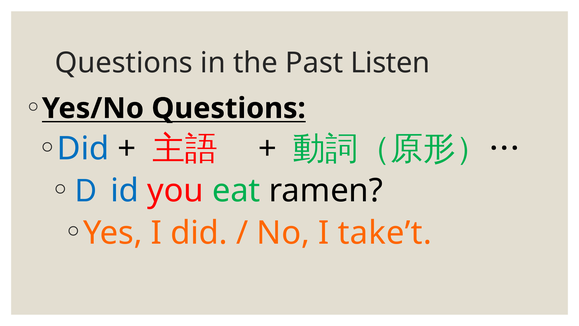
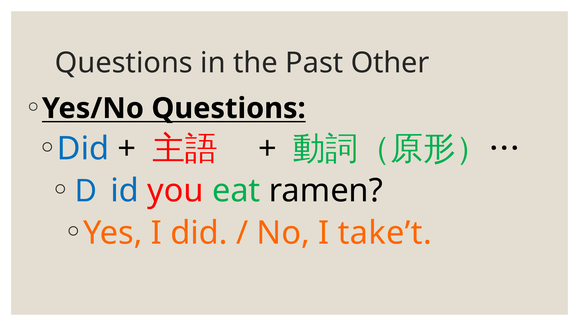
Listen: Listen -> Other (390, 63)
